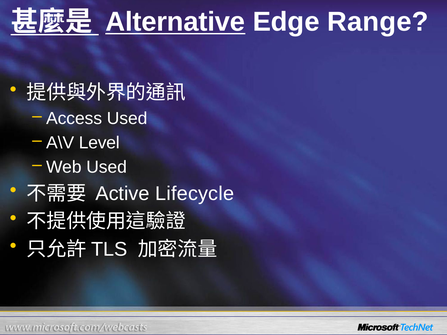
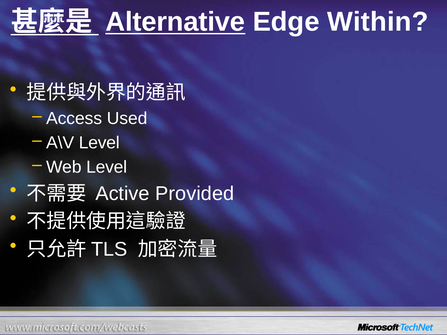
Range: Range -> Within (378, 22)
Web Used: Used -> Level (107, 167)
Lifecycle: Lifecycle -> Provided (195, 194)
